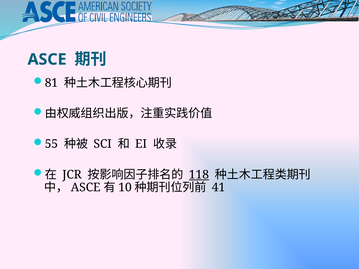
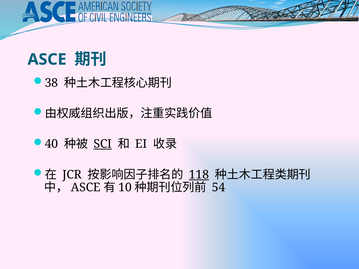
81: 81 -> 38 (51, 83)
55: 55 -> 40 (51, 144)
SCI underline: none -> present (103, 144)
41: 41 -> 54 (219, 188)
